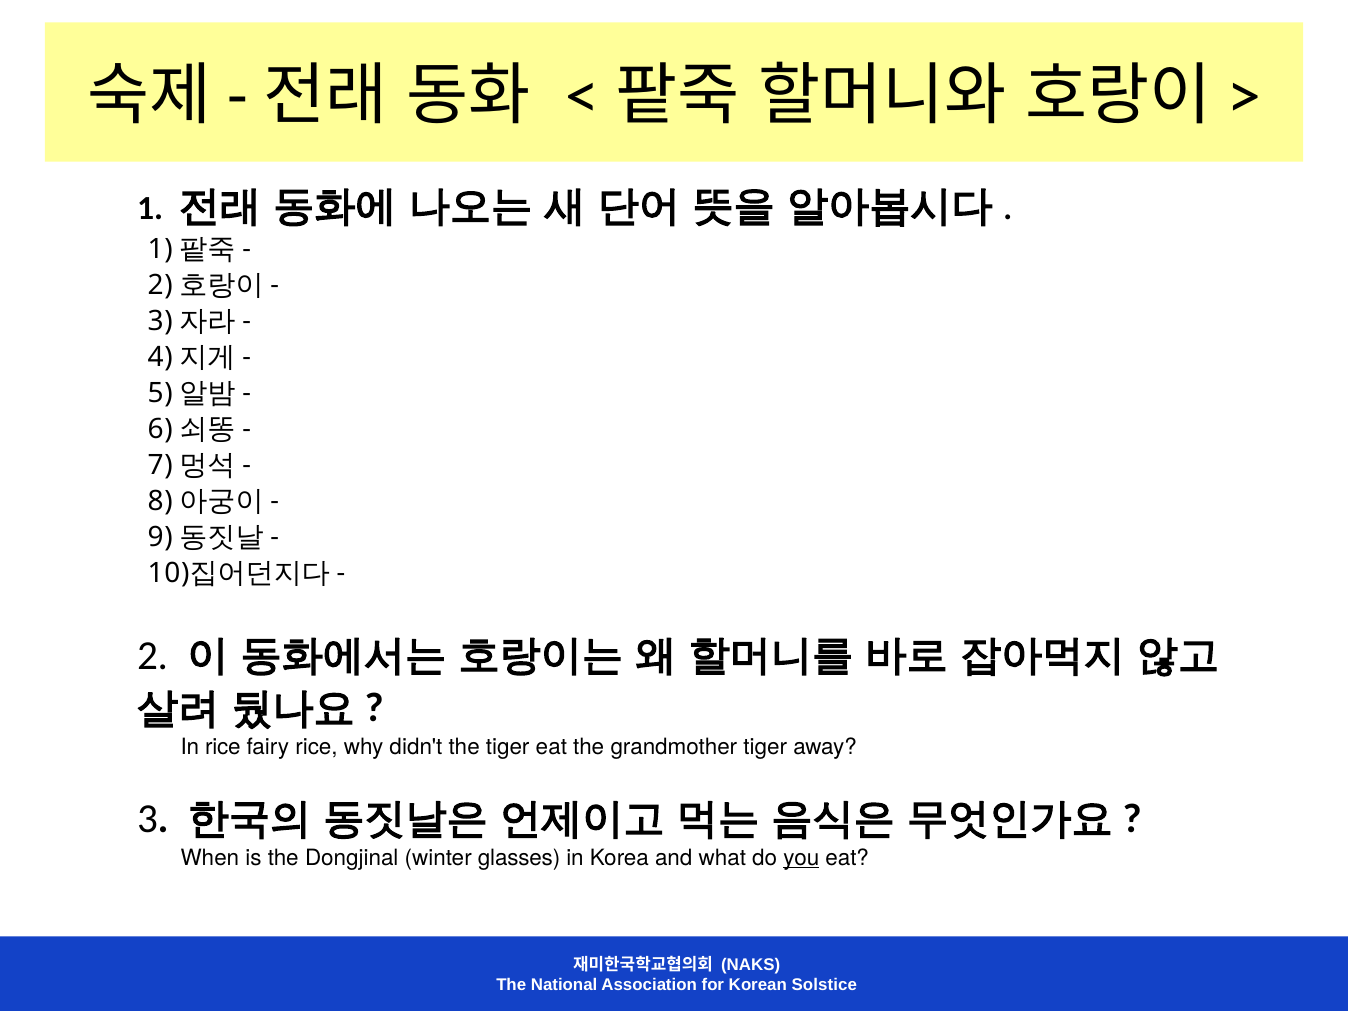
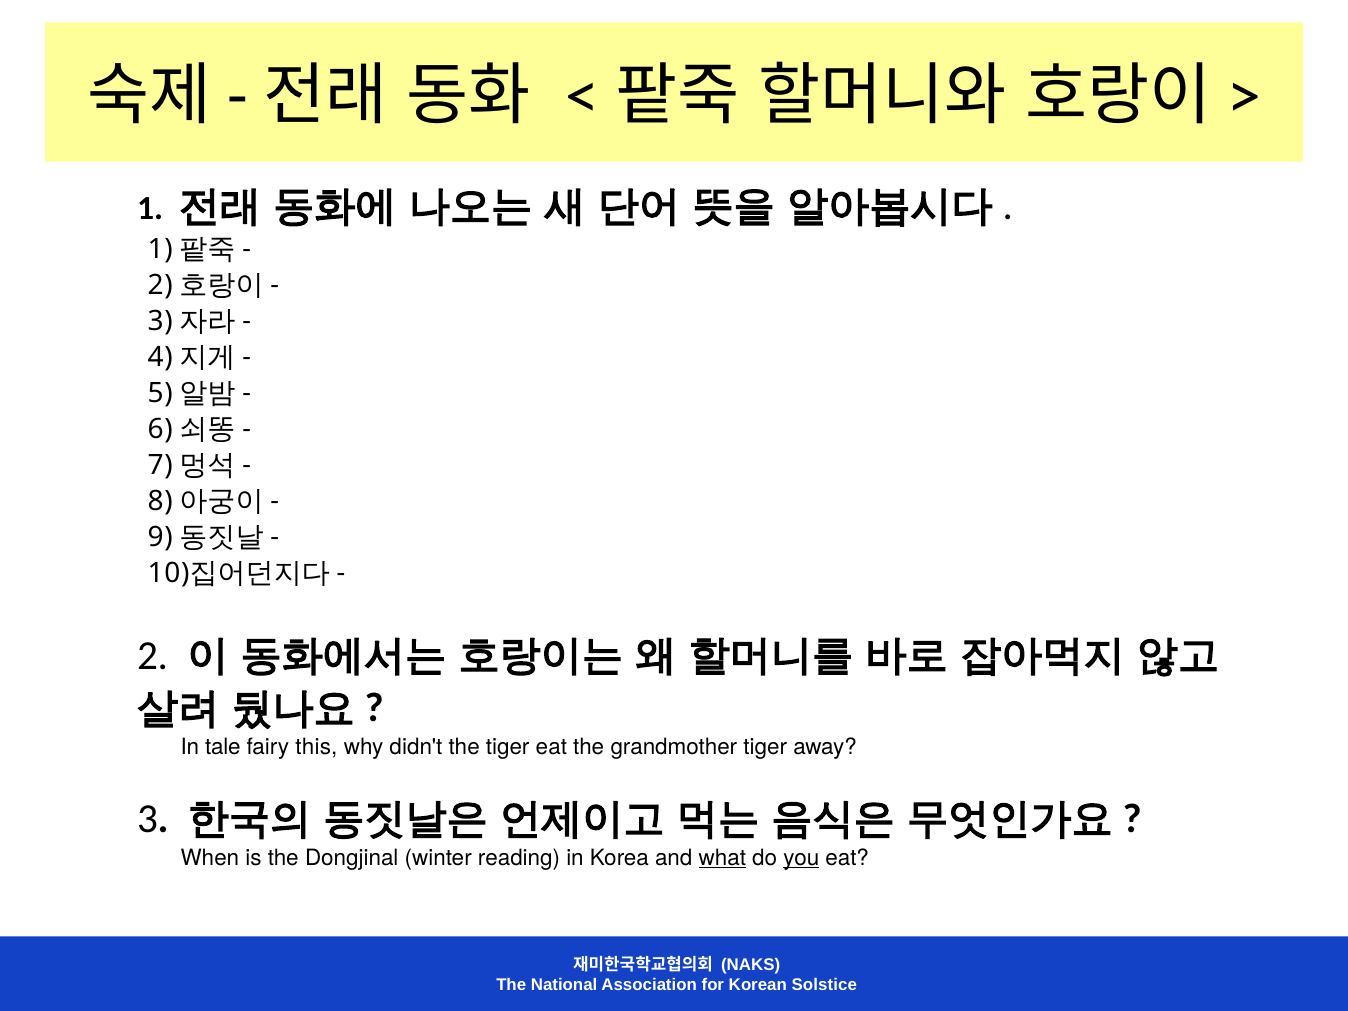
In rice: rice -> tale (223, 747)
fairy rice: rice -> this (316, 747)
glasses: glasses -> reading (519, 858)
what underline: none -> present (722, 858)
